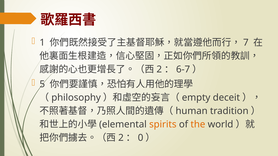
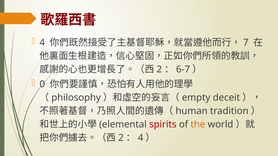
1: 1 -> 4 (42, 43)
5: 5 -> 0 (42, 84)
spirits colour: orange -> red (163, 125)
0: 0 -> 4 (141, 138)
